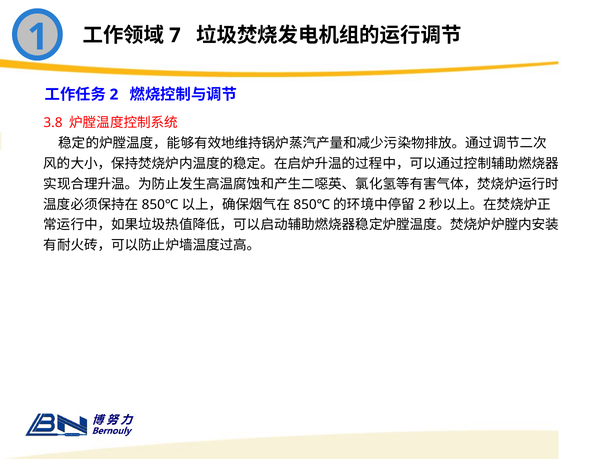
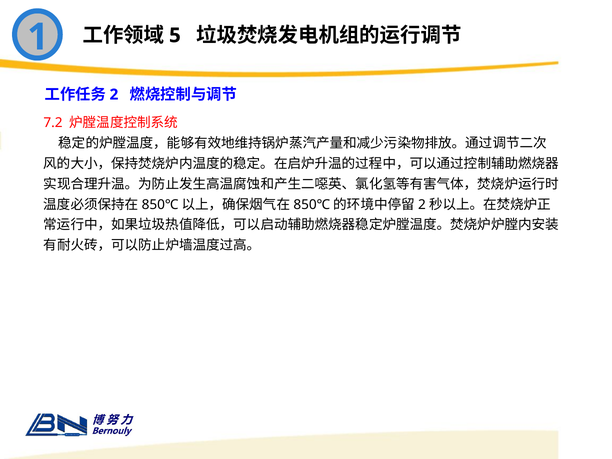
7: 7 -> 5 (175, 35)
3.8: 3.8 -> 7.2 (53, 123)
